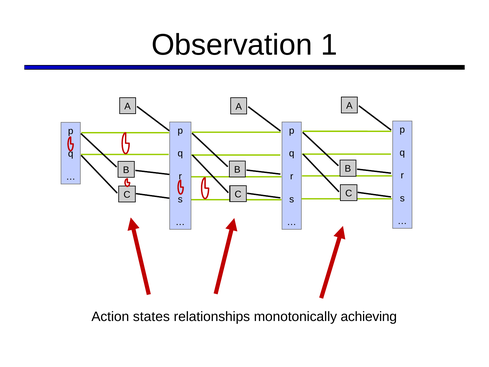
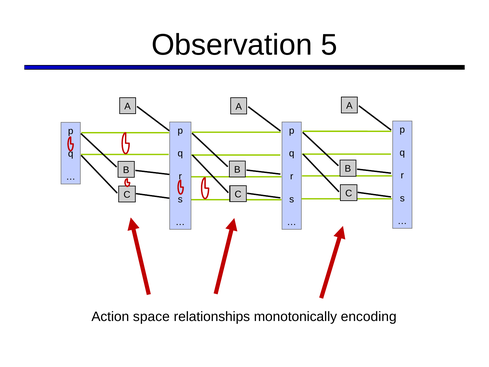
1: 1 -> 5 (329, 45)
states: states -> space (151, 317)
achieving: achieving -> encoding (369, 317)
